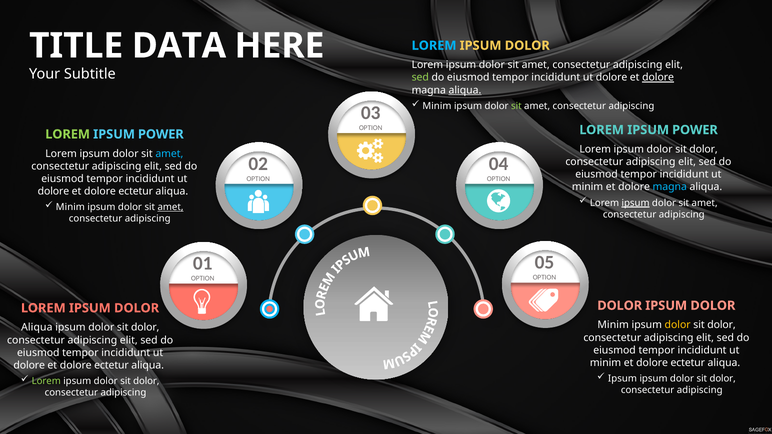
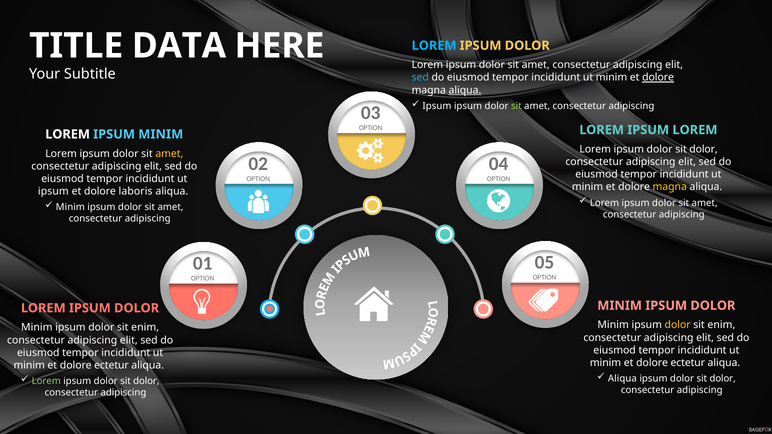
sed colour: light green -> light blue (420, 78)
dolore: dolore -> minim (612, 78)
Minim: Minim -> Ipsum (437, 106)
POWER: POWER -> LOREM (695, 130)
LOREM colour: light green -> white (68, 134)
POWER: POWER -> MINIM (161, 134)
amet colour: light blue -> yellow (169, 154)
magna colour: light blue -> yellow (670, 187)
dolore: dolore -> ipsum (53, 191)
ectetur: ectetur -> laboris (136, 191)
ipsum underline: present -> none (636, 203)
amet underline: present -> none (170, 207)
DOLOR: DOLOR -> MINIM (620, 306)
dolor: dolor -> enim (721, 325)
Aliqua: Aliqua -> Minim (37, 328)
dolor: dolor -> enim (145, 328)
dolore: dolore -> minim (29, 365)
Ipsum: Ipsum -> Aliqua (622, 379)
